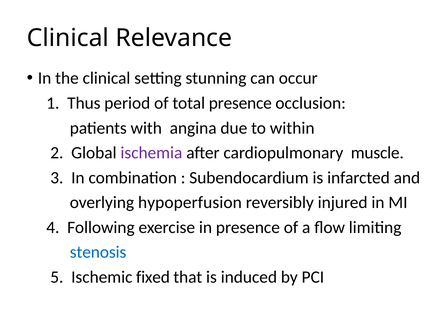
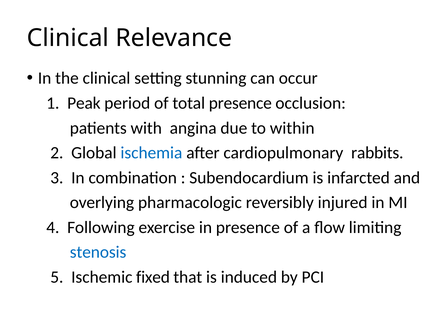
Thus: Thus -> Peak (84, 103)
ischemia colour: purple -> blue (151, 153)
muscle: muscle -> rabbits (377, 153)
hypoperfusion: hypoperfusion -> pharmacologic (190, 203)
